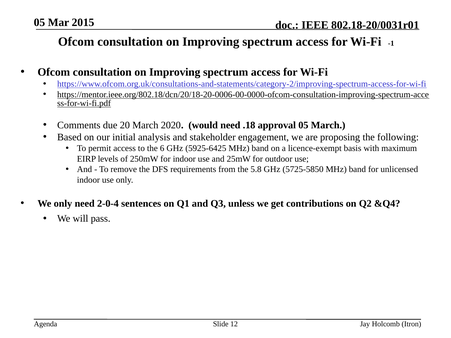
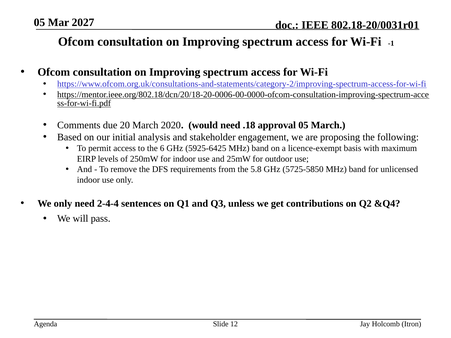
2015: 2015 -> 2027 (83, 23)
2-0-4: 2-0-4 -> 2-4-4 (108, 204)
